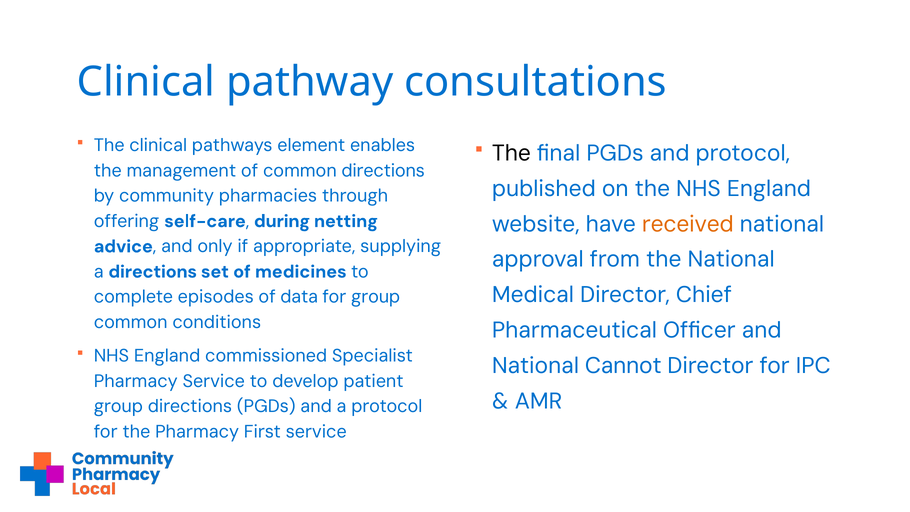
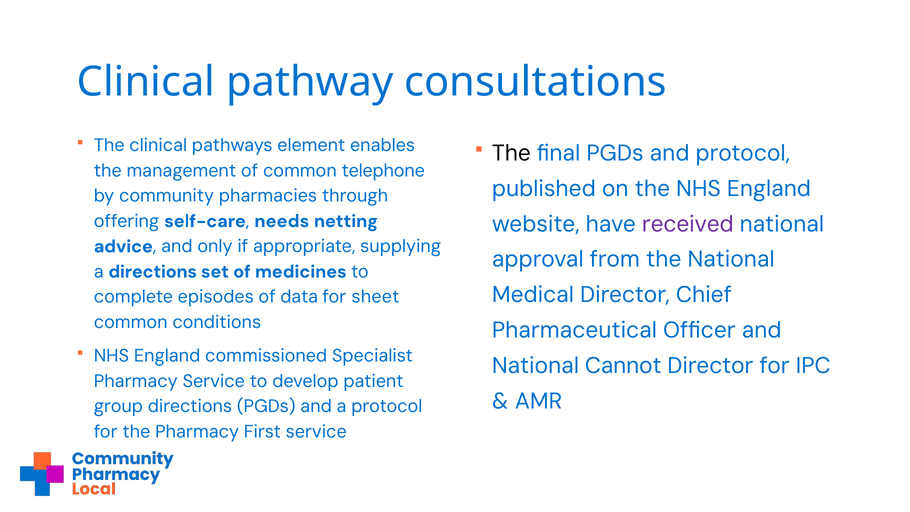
common directions: directions -> telephone (383, 171)
during: during -> needs (282, 221)
received colour: orange -> purple (688, 224)
for group: group -> sheet (375, 297)
